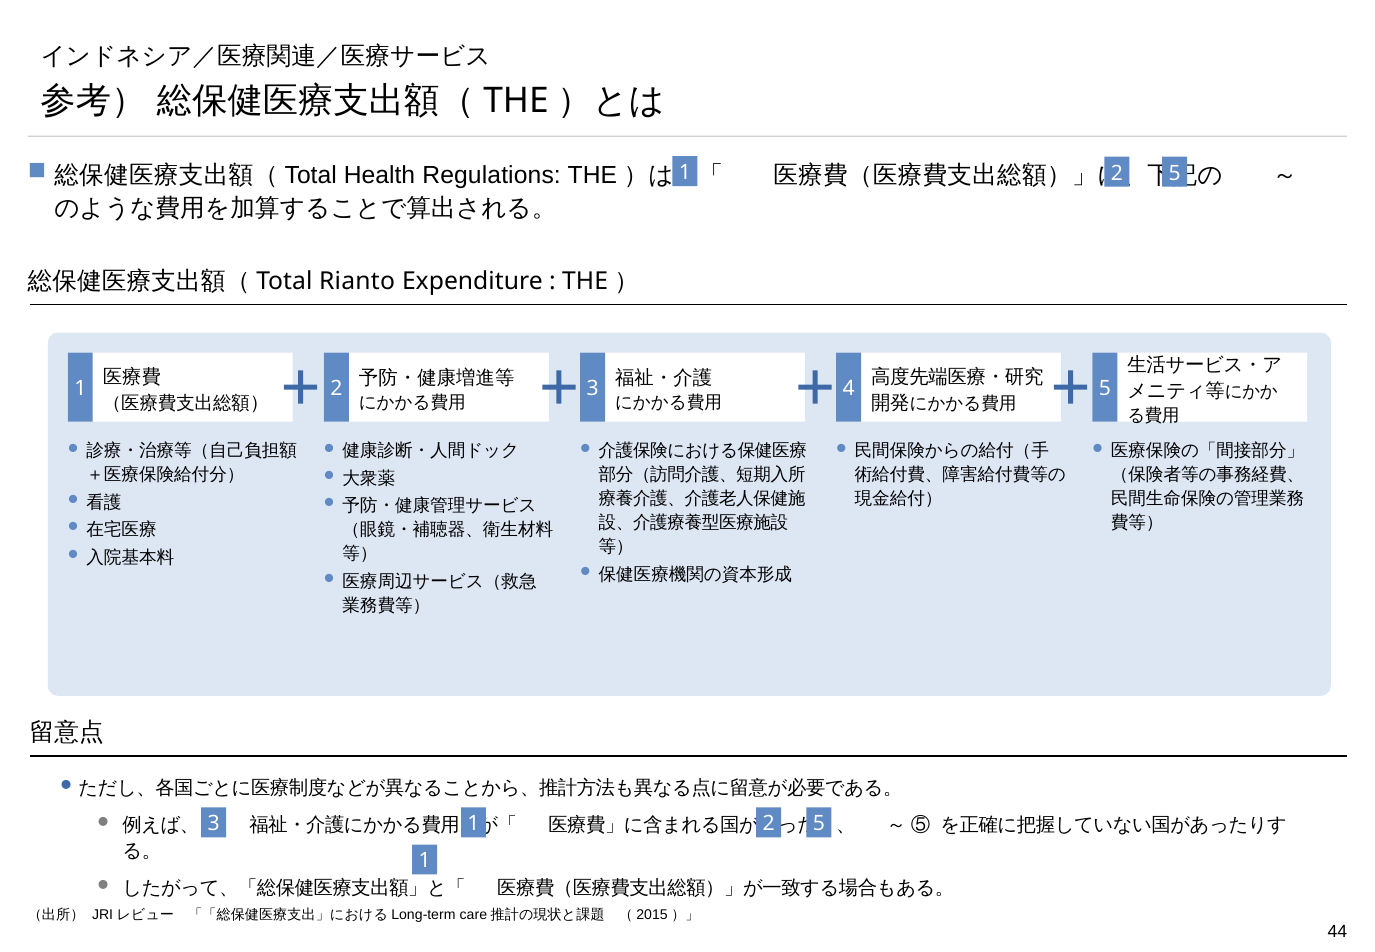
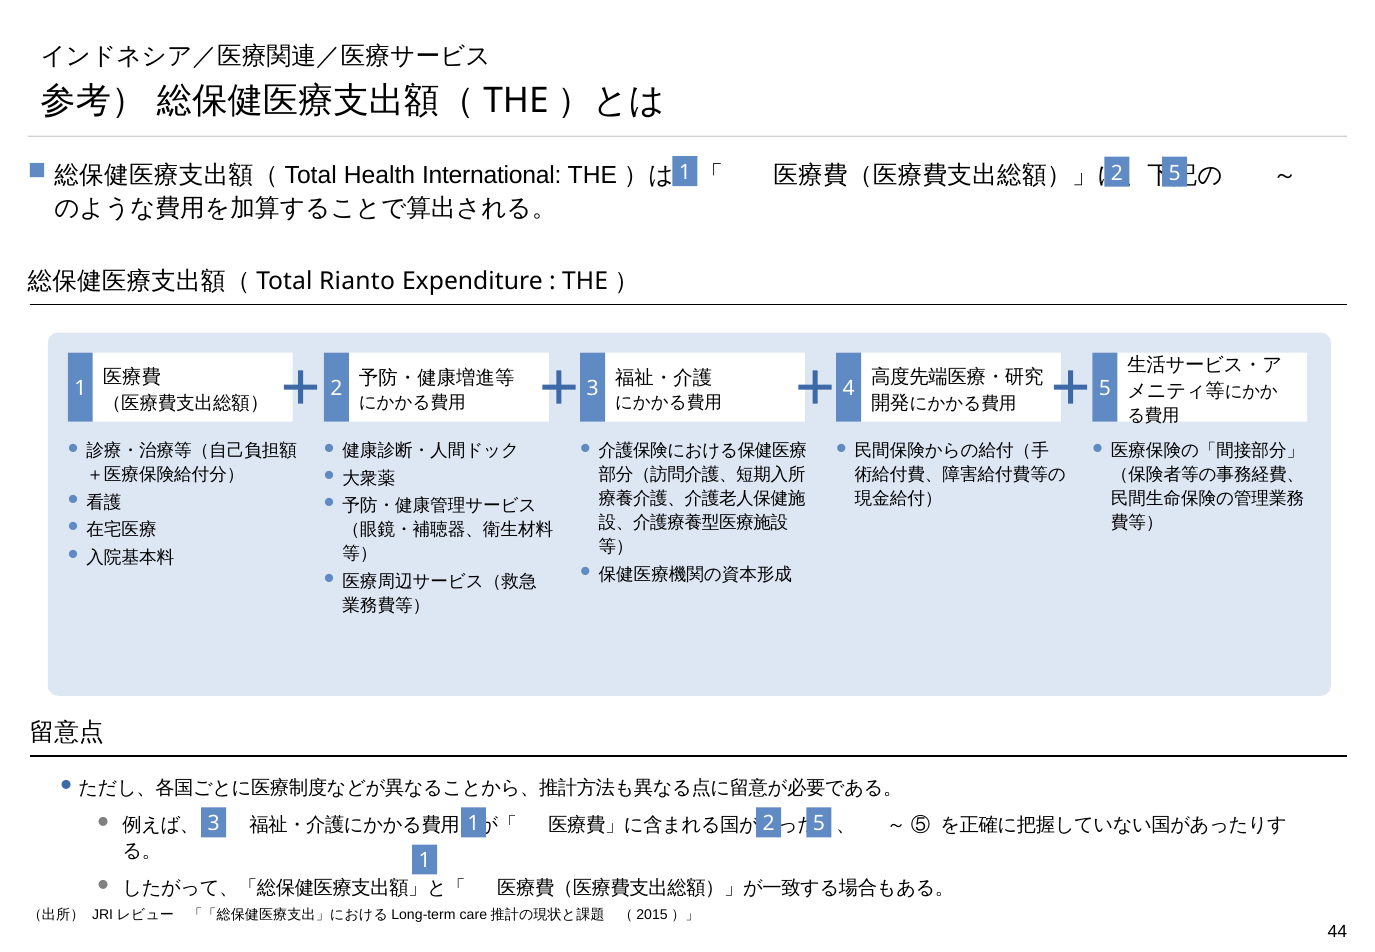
Regulations: Regulations -> International (492, 176)
